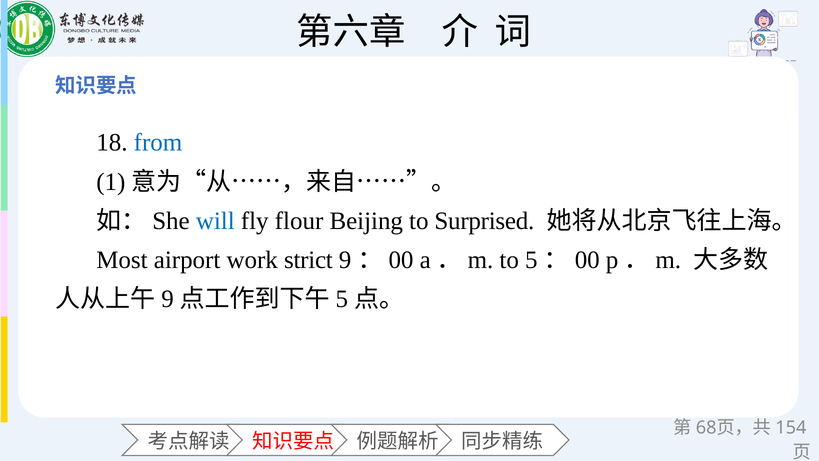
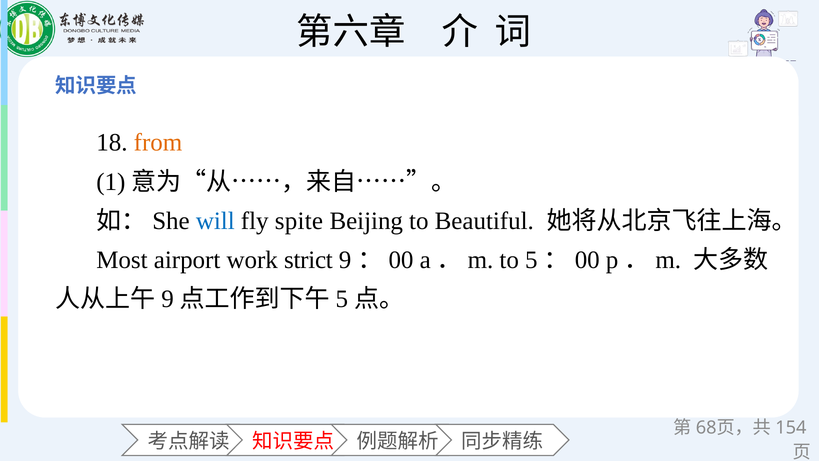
from colour: blue -> orange (158, 143)
flour: flour -> spite (299, 221)
Surprised: Surprised -> Beautiful (484, 221)
